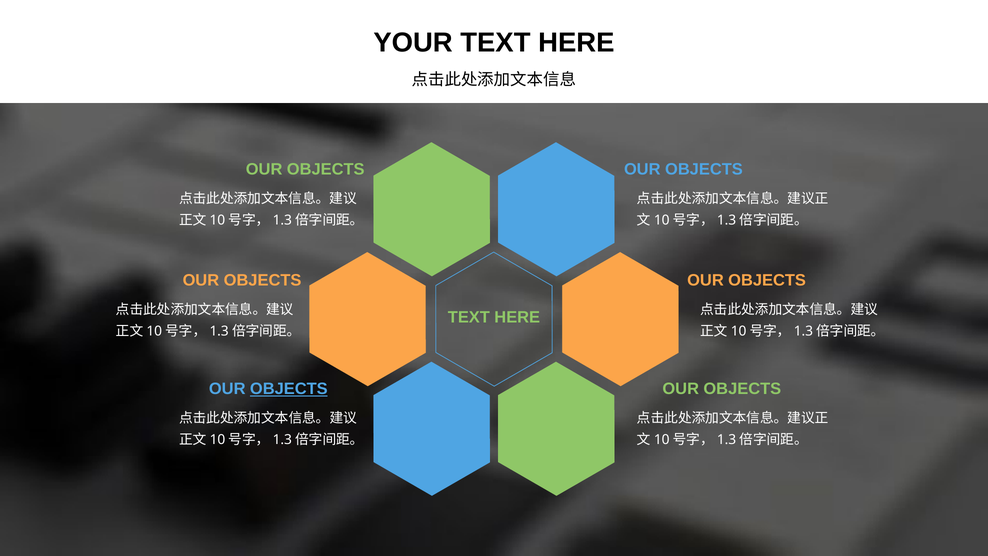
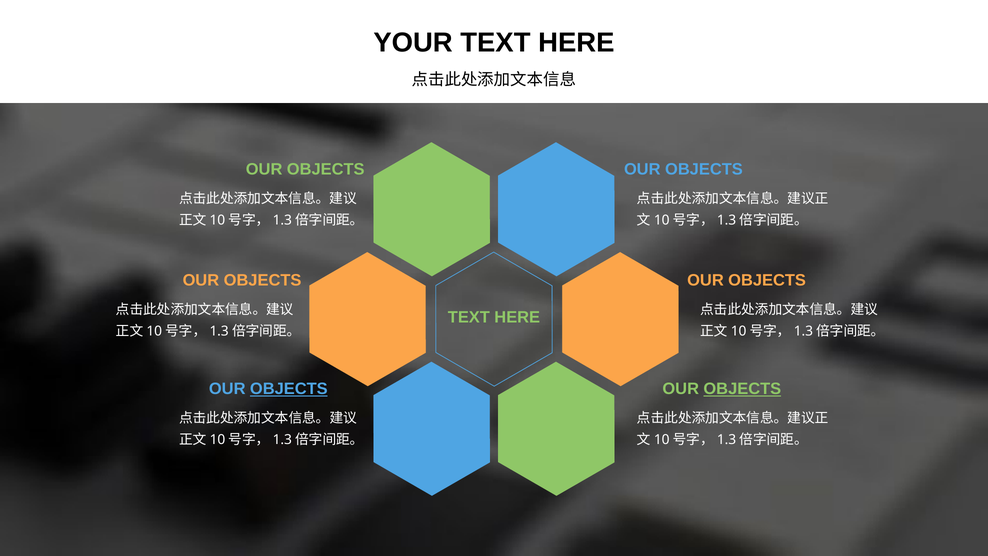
OBJECTS underline: none -> present (742, 389)
